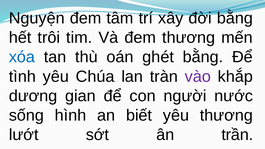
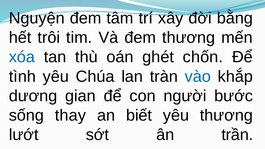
ghét bằng: bằng -> chốn (203, 57)
vào colour: purple -> blue (198, 76)
nước: nước -> bước (234, 96)
hình: hình -> thay (70, 115)
